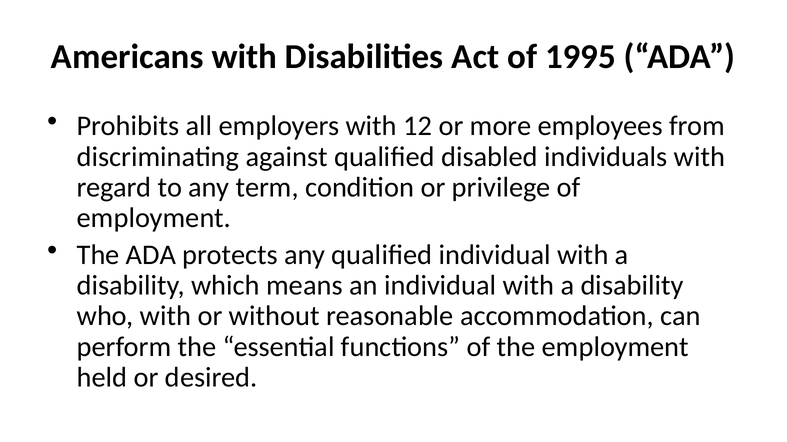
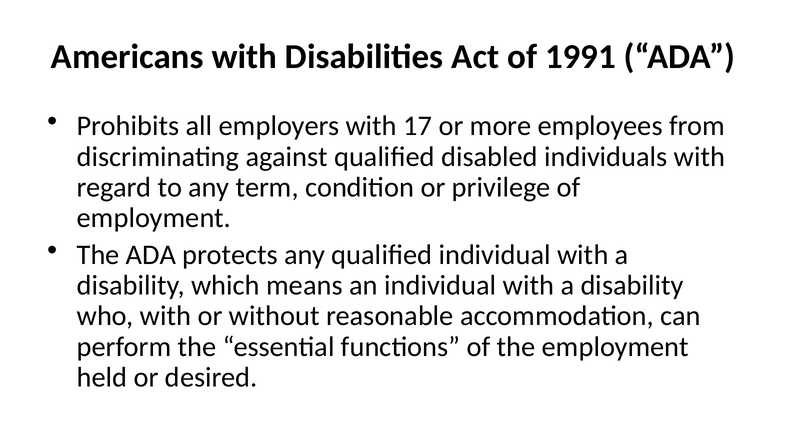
1995: 1995 -> 1991 (580, 57)
12: 12 -> 17 (418, 126)
